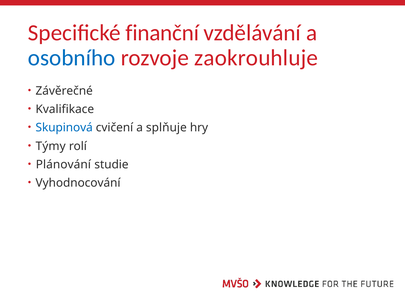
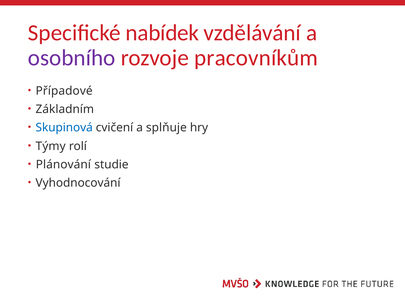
finanční: finanční -> nabídek (162, 33)
osobního colour: blue -> purple (72, 58)
zaokrouhluje: zaokrouhluje -> pracovníkům (256, 58)
Závěrečné: Závěrečné -> Případové (64, 91)
Kvalifikace: Kvalifikace -> Základním (65, 109)
